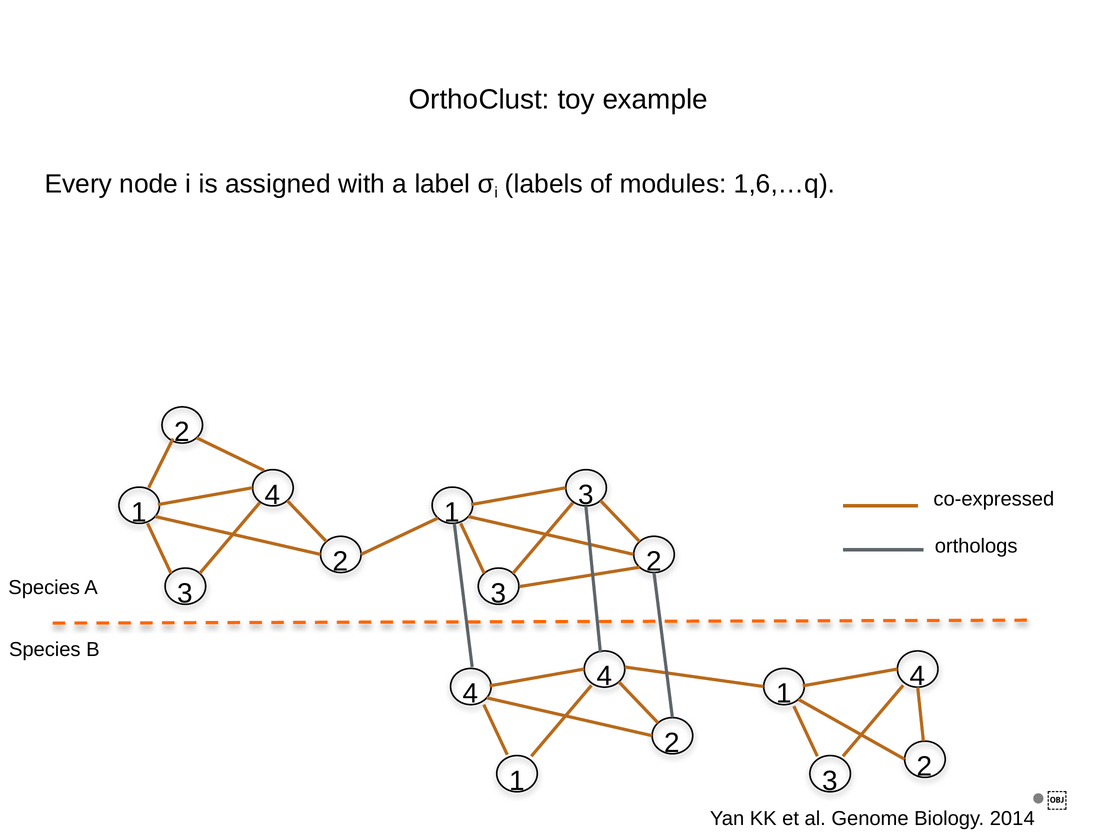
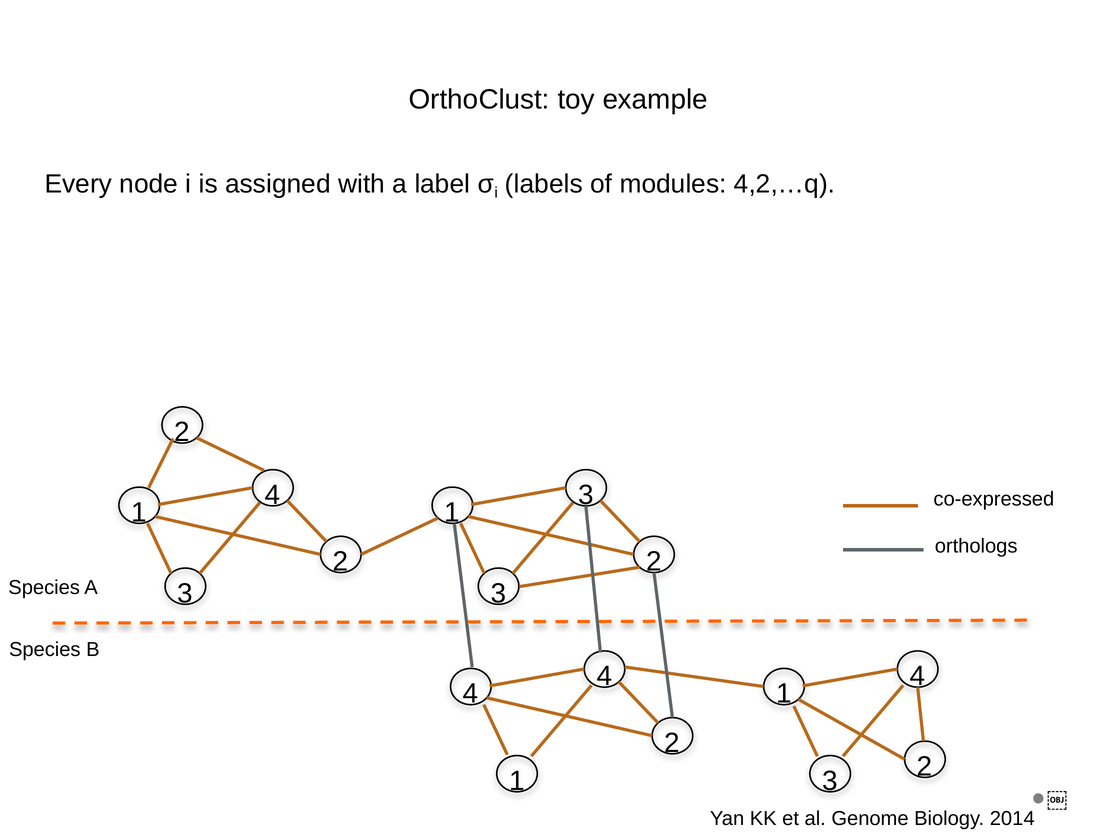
1,6,…q: 1,6,…q -> 4,2,…q (785, 184)
